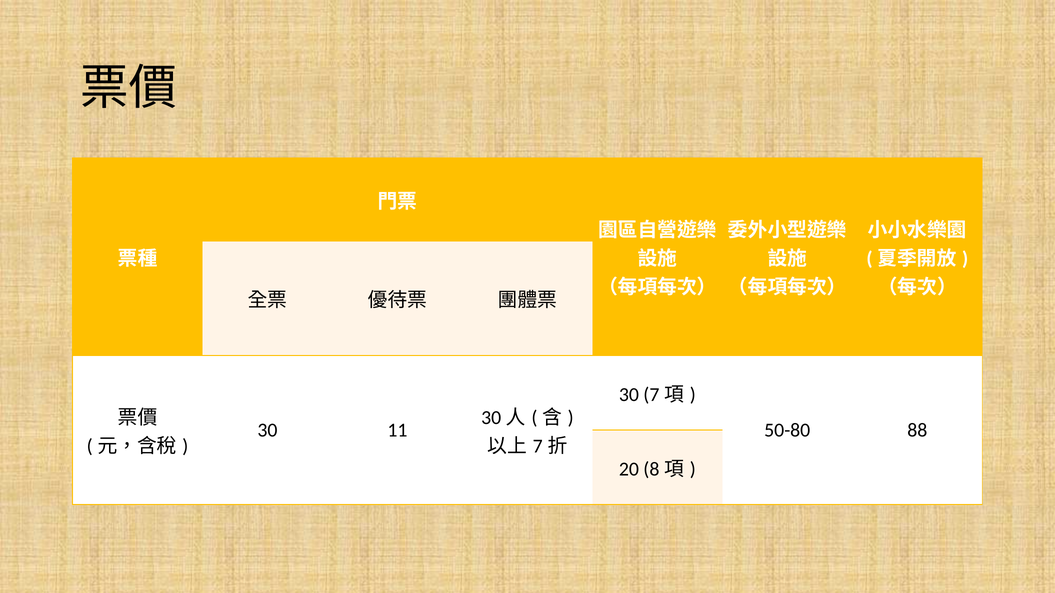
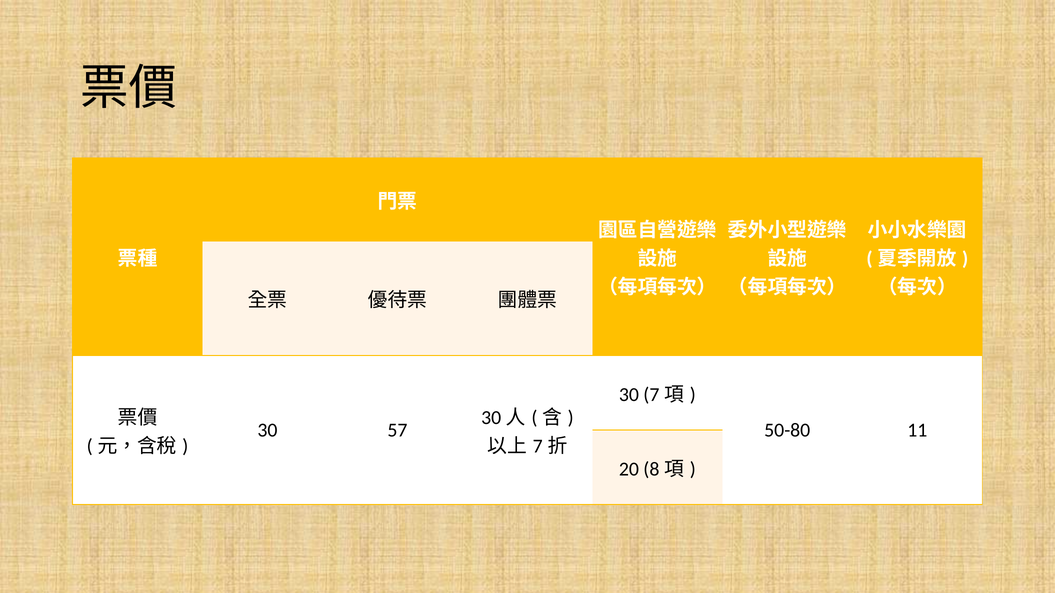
11: 11 -> 57 (397, 430)
88: 88 -> 11 (917, 430)
